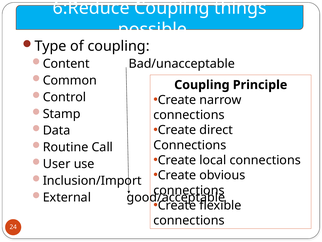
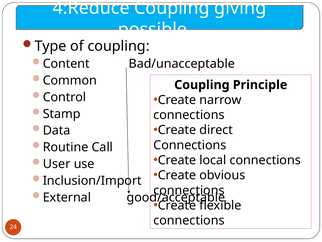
6:Reduce: 6:Reduce -> 4:Reduce (91, 8)
things: things -> giving (240, 8)
